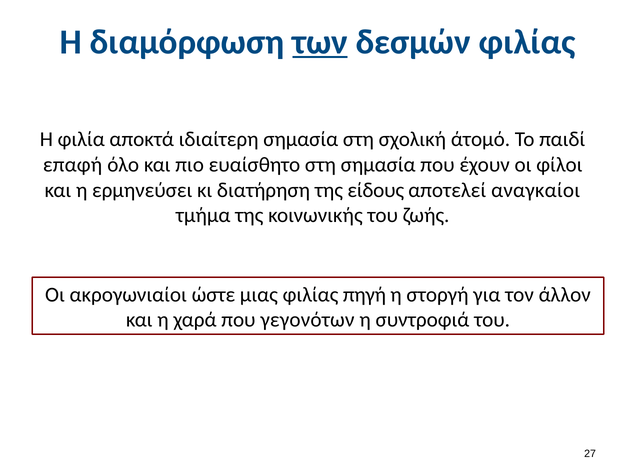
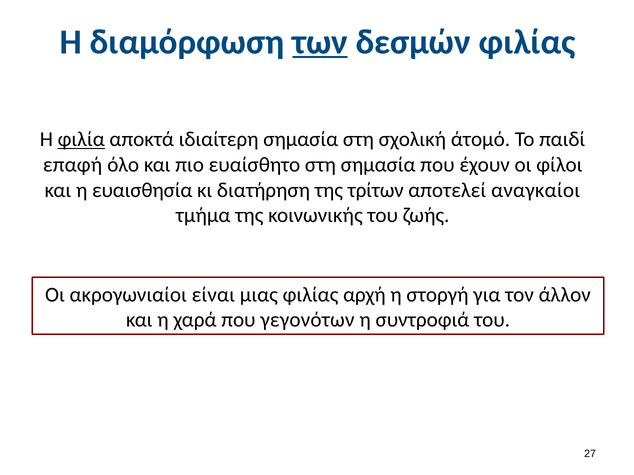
φιλία underline: none -> present (81, 140)
ερμηνεύσει: ερμηνεύσει -> ευαισθησία (142, 190)
είδους: είδους -> τρίτων (376, 190)
ώστε: ώστε -> είναι (213, 295)
πηγή: πηγή -> αρχή (364, 295)
